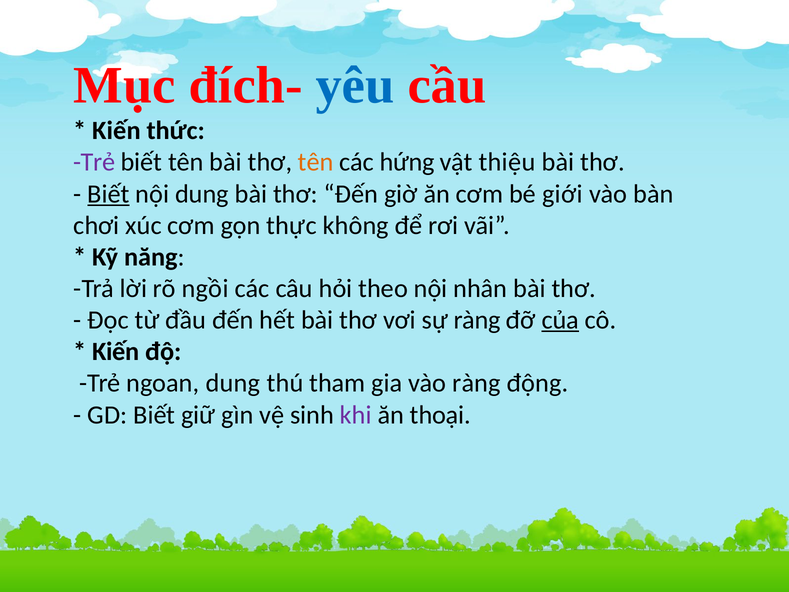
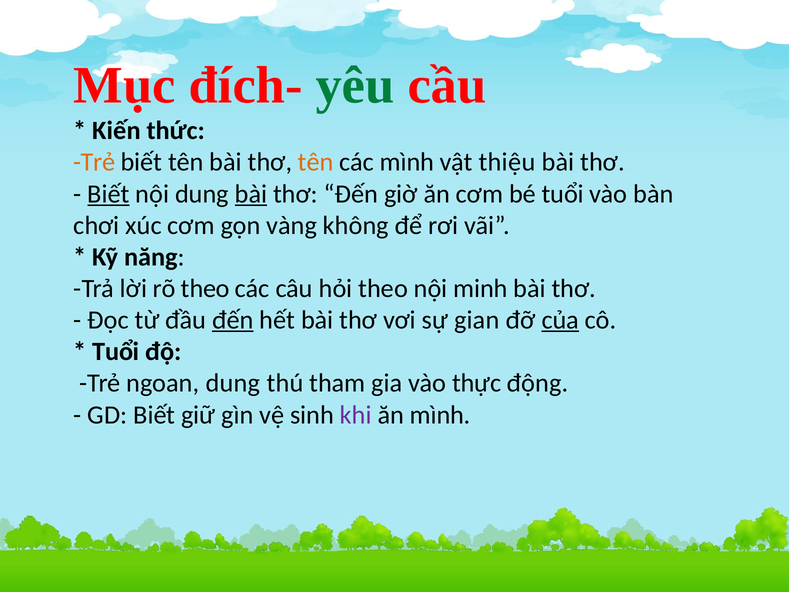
yêu colour: blue -> green (355, 85)
Trẻ colour: purple -> orange (94, 162)
các hứng: hứng -> mình (407, 162)
bài underline: none -> present (251, 194)
bé giới: giới -> tuổi (563, 194)
thực: thực -> vàng (292, 225)
rõ ngồi: ngồi -> theo (205, 288)
nhân: nhân -> minh (480, 288)
đến underline: none -> present (233, 320)
sự ràng: ràng -> gian (477, 320)
Kiến: Kiến -> Tuổi (116, 352)
vào ràng: ràng -> thực (477, 383)
ăn thoại: thoại -> mình (440, 415)
